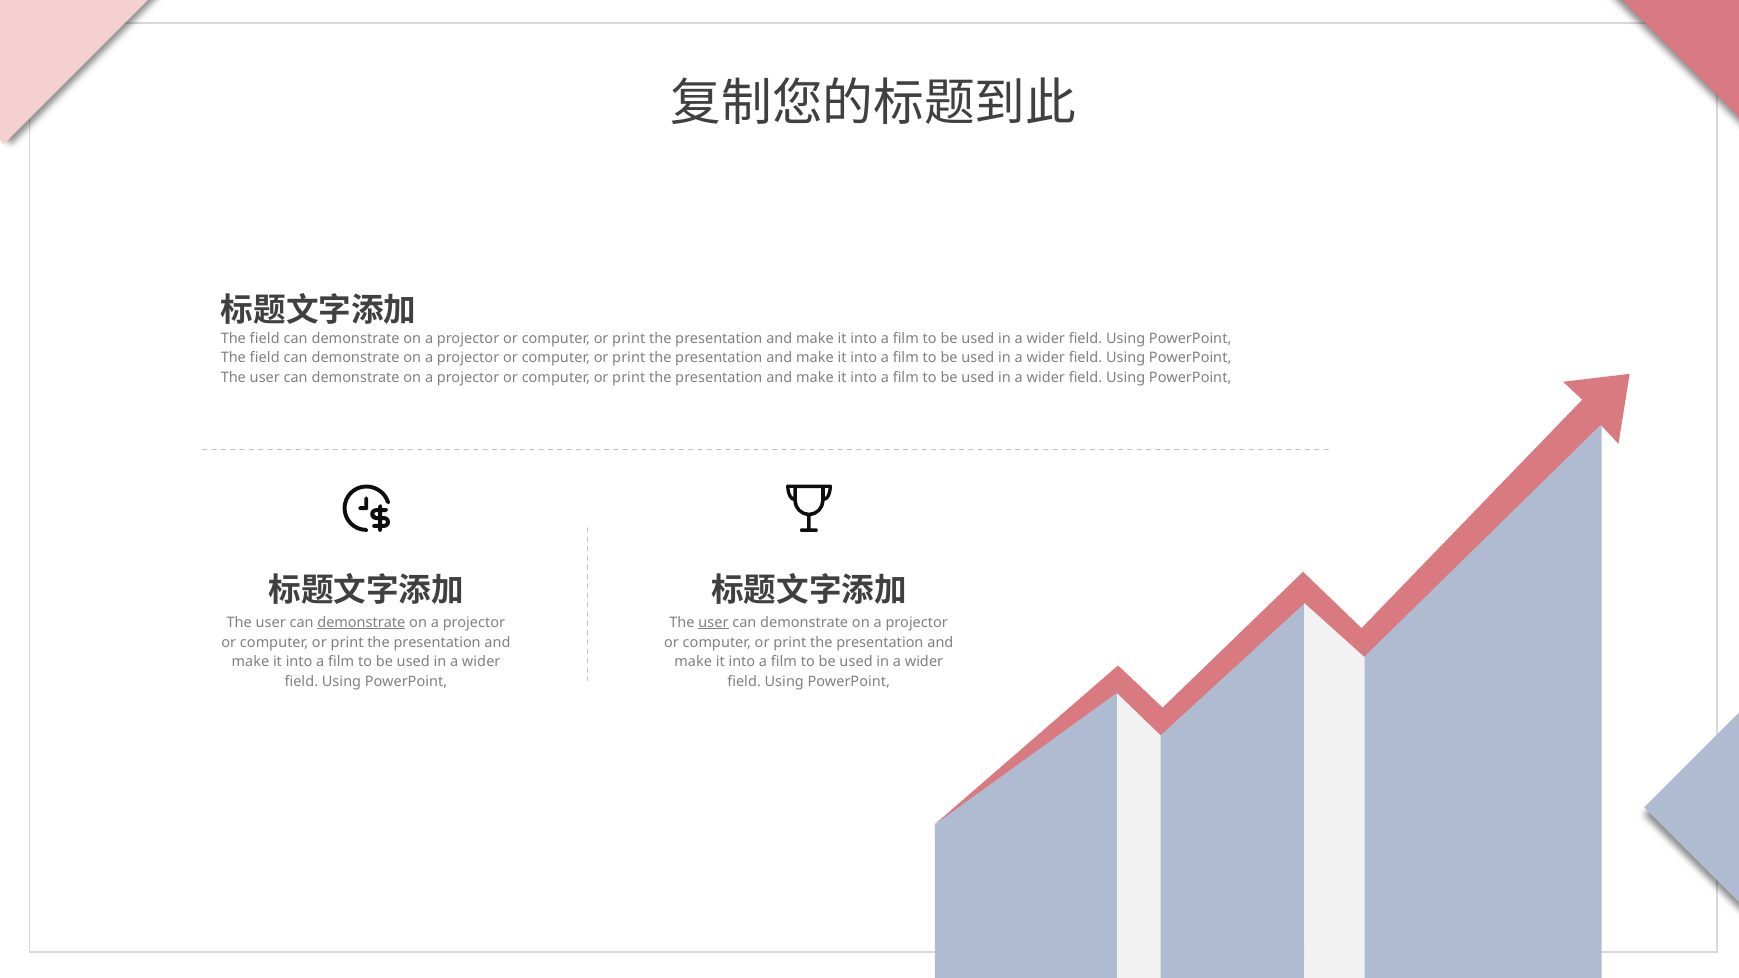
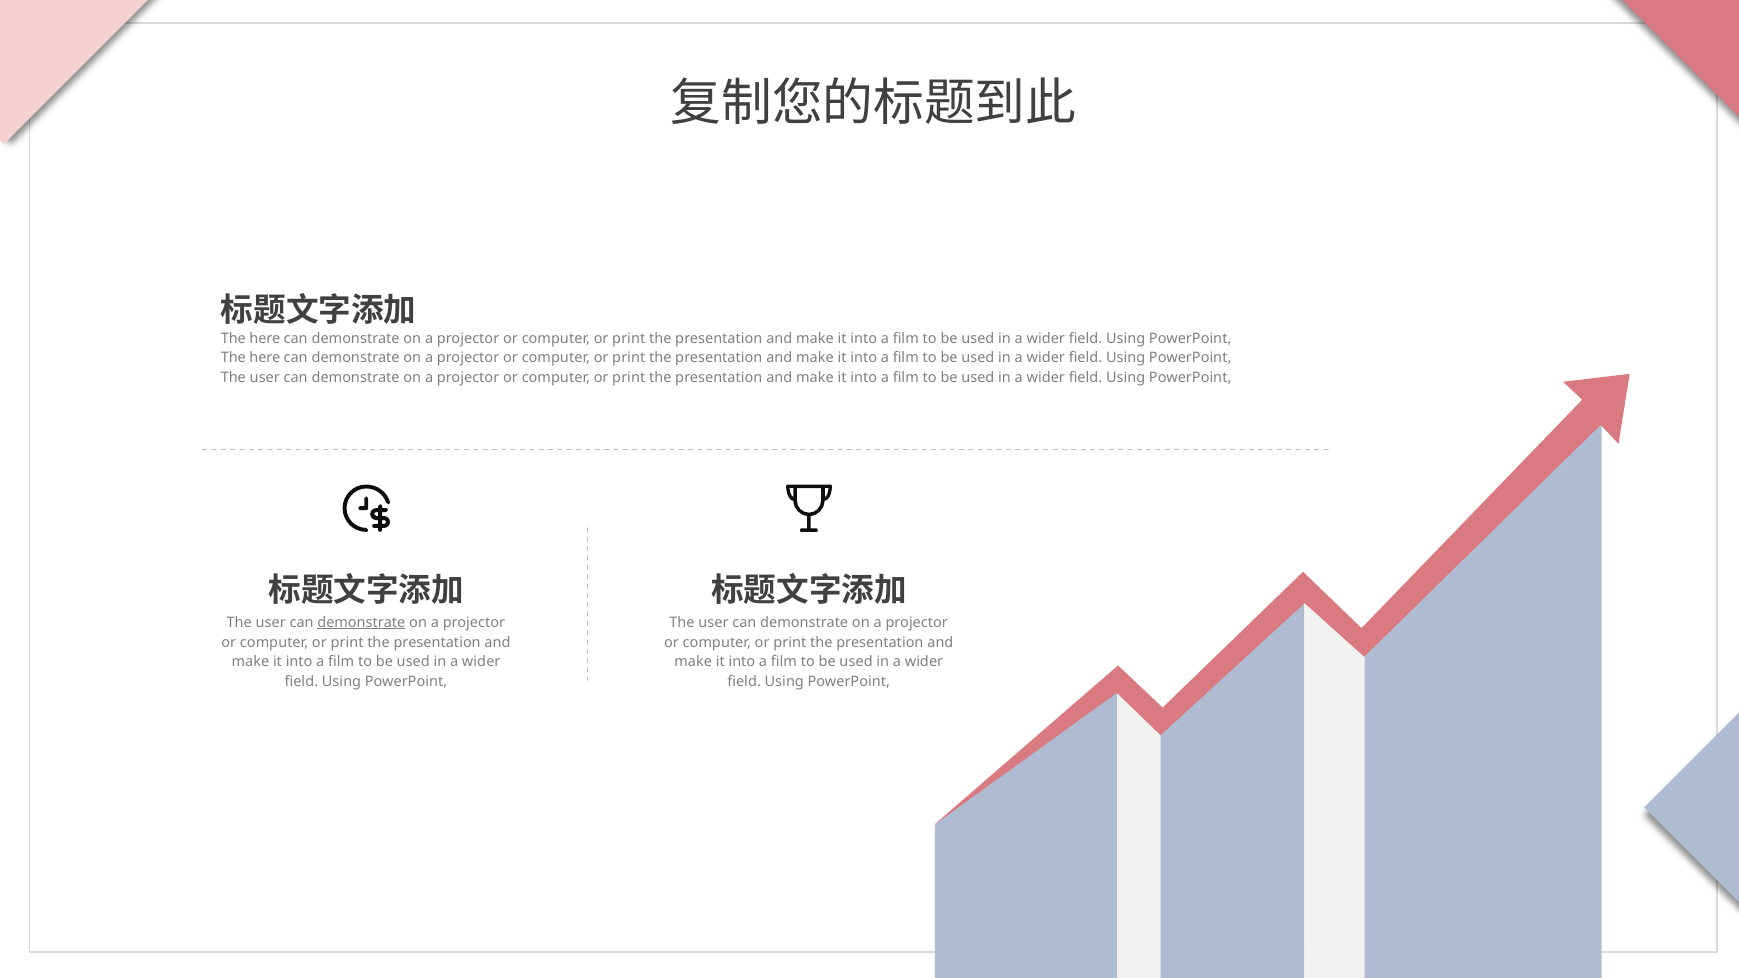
field: field -> here (265, 338)
field: field -> here (265, 358)
user underline: present -> none (713, 623)
